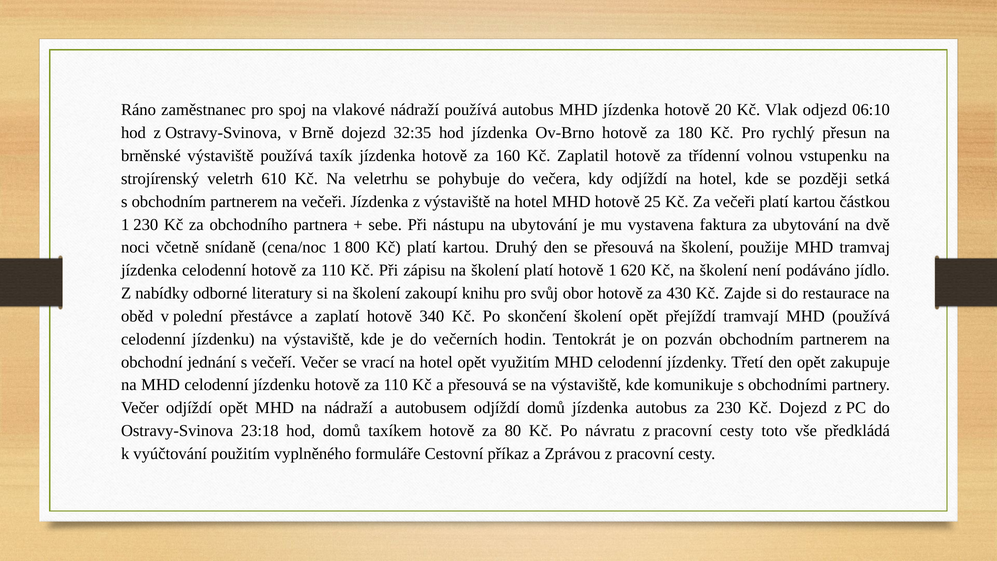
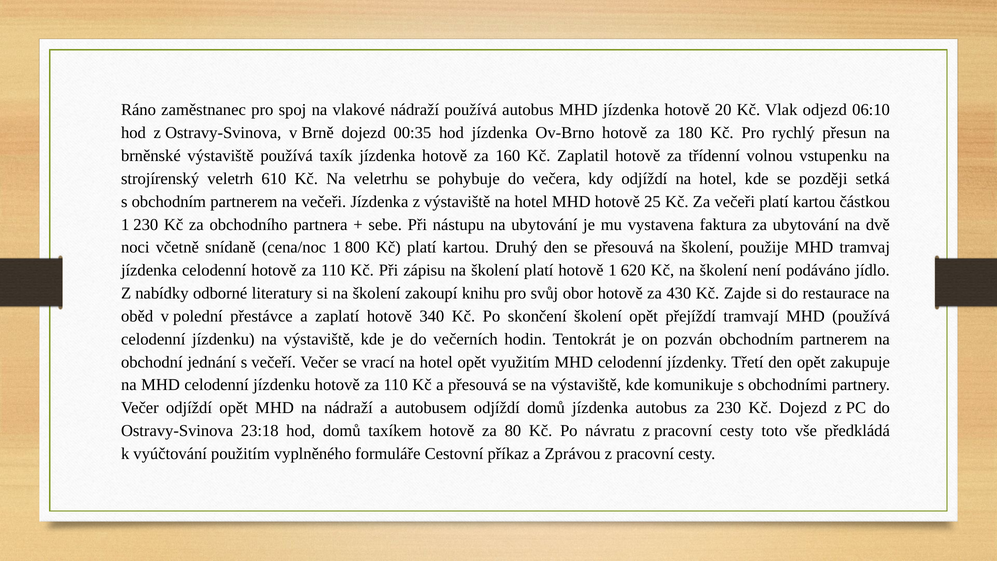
32:35: 32:35 -> 00:35 (412, 133)
